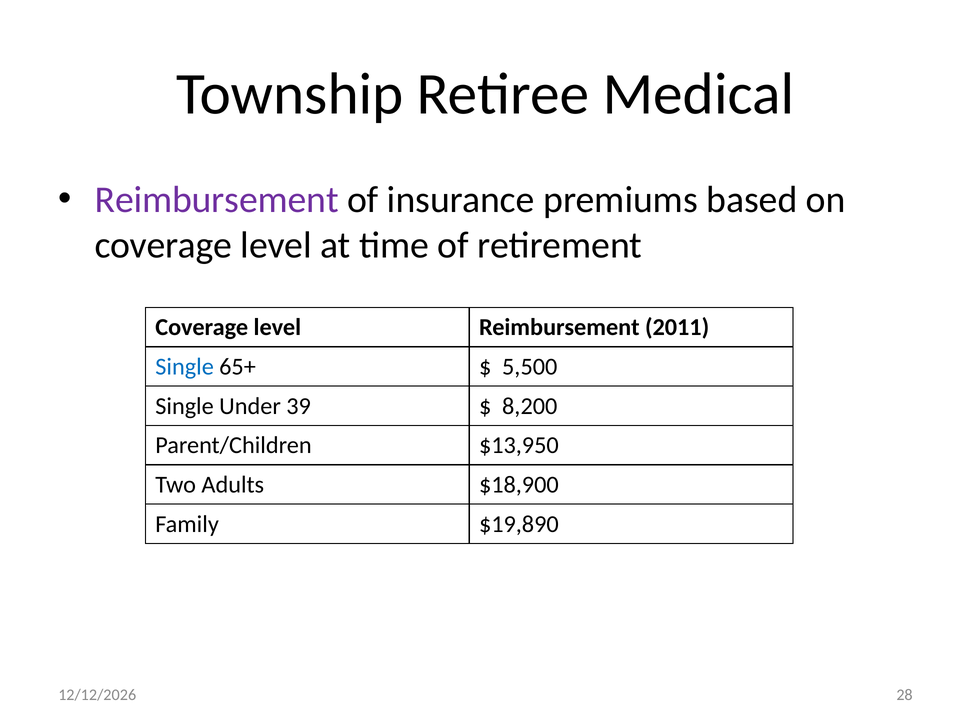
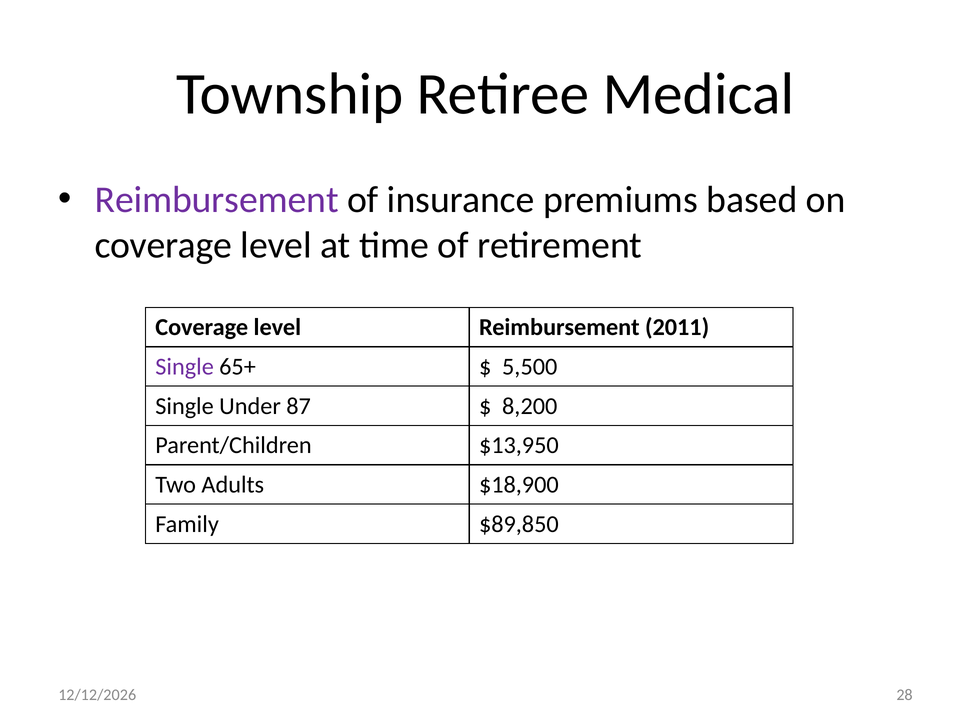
Single colour: blue -> purple (185, 367)
39: 39 -> 87 (299, 406)
$19,890: $19,890 -> $89,850 (519, 524)
